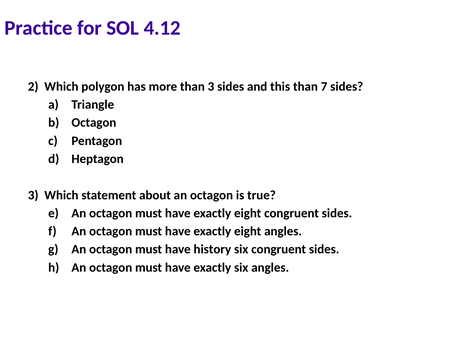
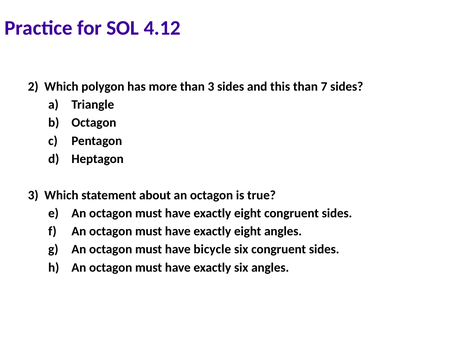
history: history -> bicycle (212, 249)
